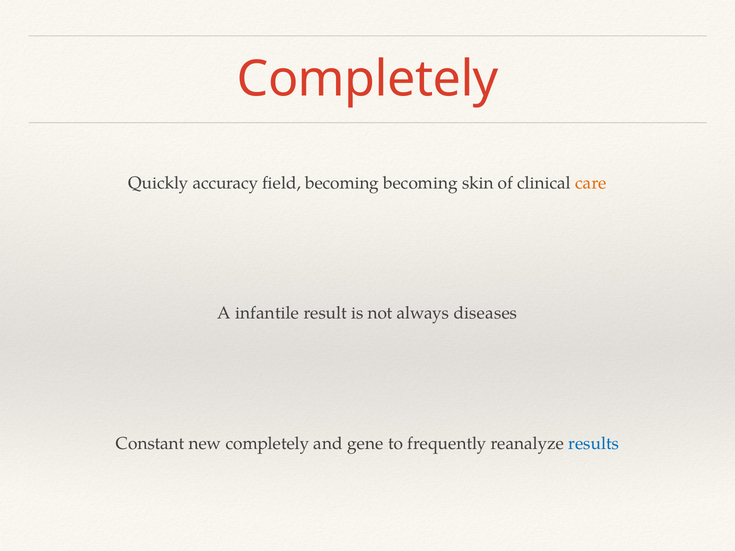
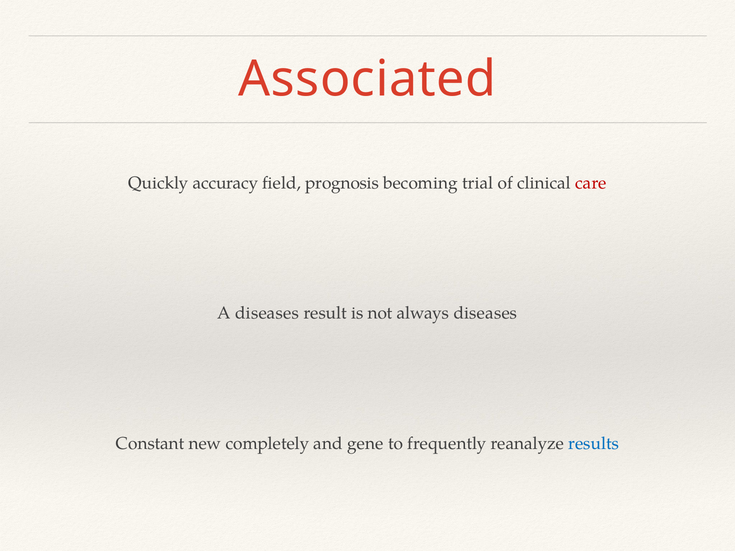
Completely: Completely -> Associated (367, 79)
field becoming: becoming -> prognosis (342, 183)
skin: skin -> trial (478, 183)
care colour: orange -> red (591, 183)
A infantile: infantile -> diseases (267, 313)
